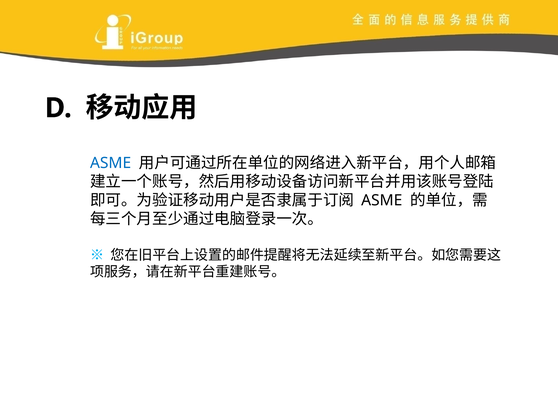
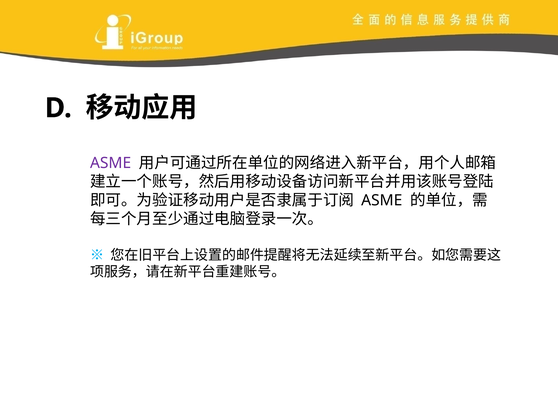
ASME colour: blue -> purple (111, 163)
